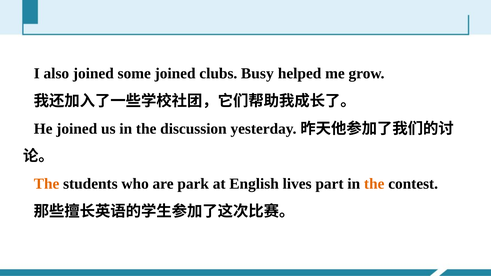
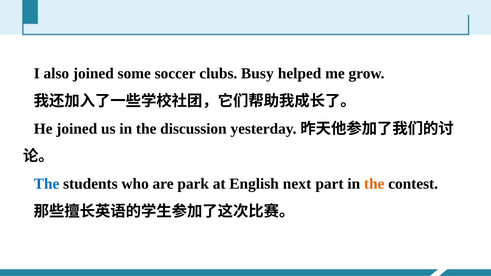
some joined: joined -> soccer (175, 73)
The colour: orange -> blue (47, 184)
lives: lives -> next (297, 184)
